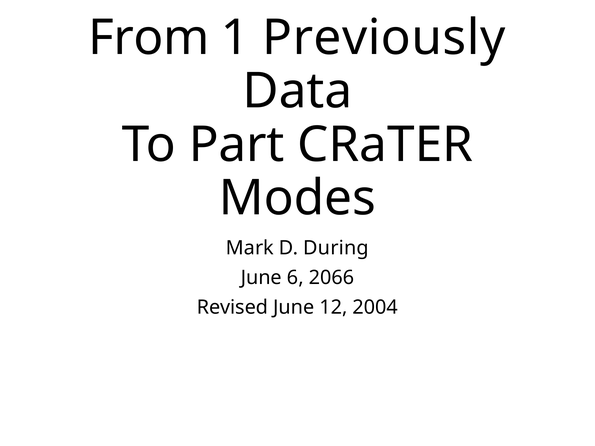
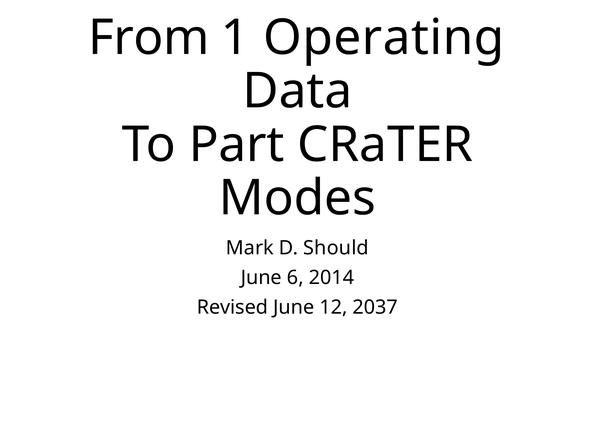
Previously: Previously -> Operating (384, 38)
During: During -> Should (336, 248)
2066: 2066 -> 2014 (331, 278)
2004: 2004 -> 2037 (375, 307)
